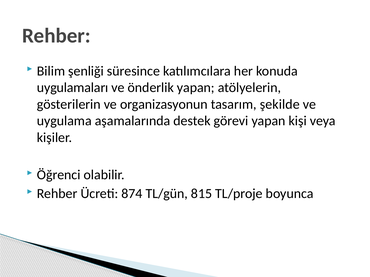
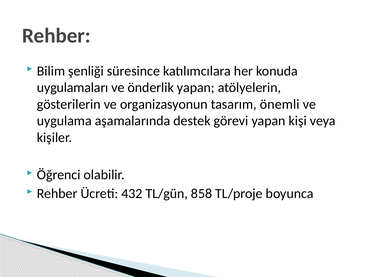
şekilde: şekilde -> önemli (280, 104)
874: 874 -> 432 (132, 194)
815: 815 -> 858 (202, 194)
